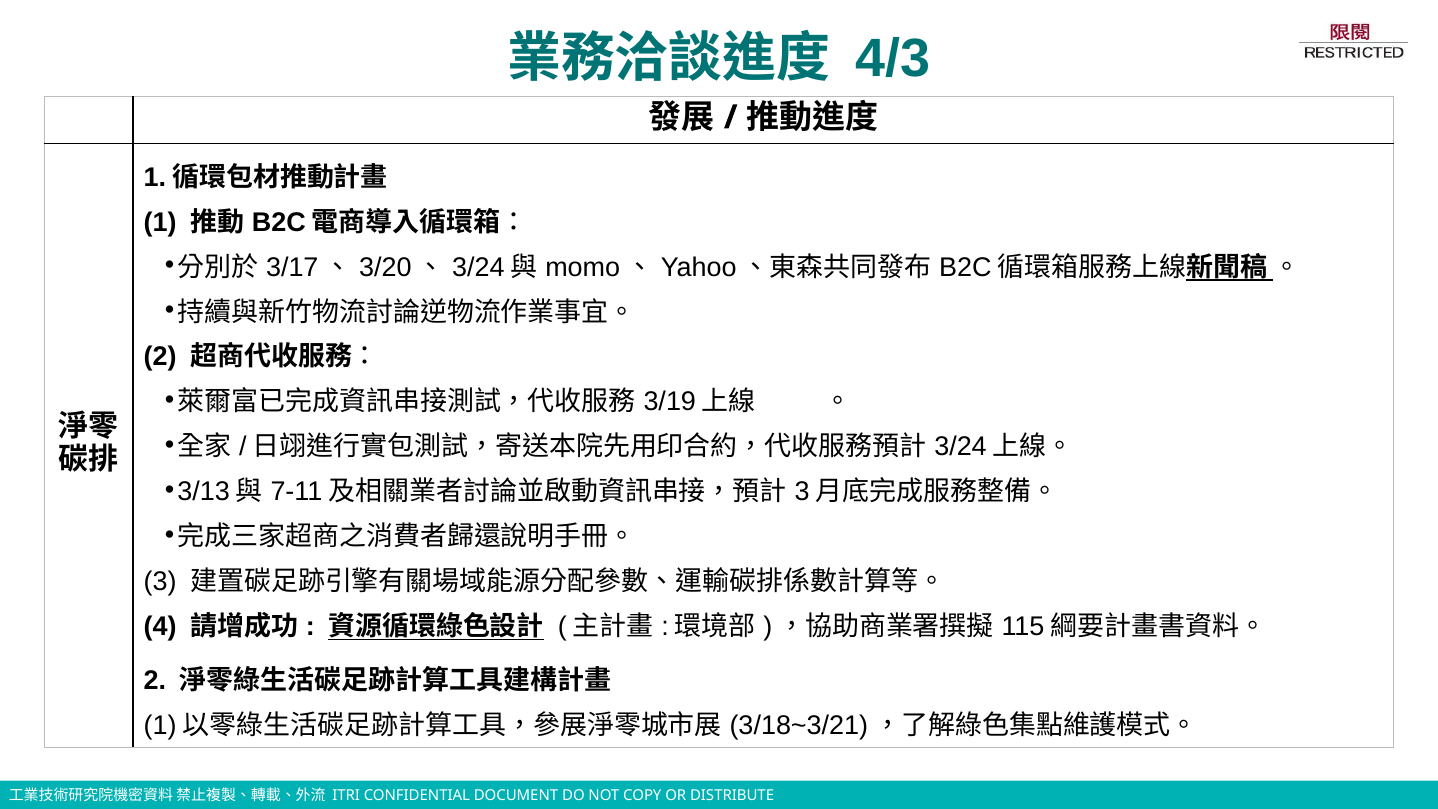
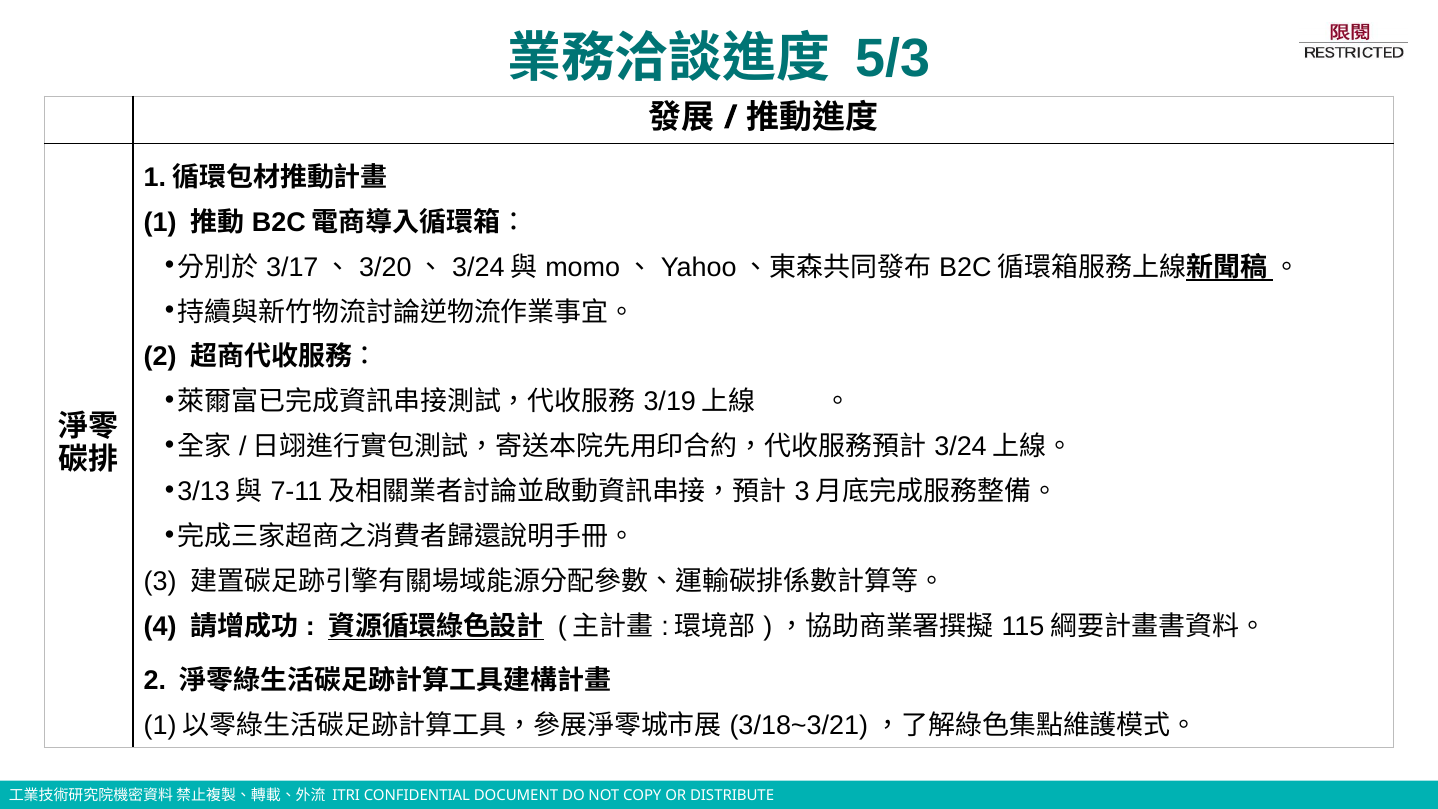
4/3: 4/3 -> 5/3 (893, 59)
